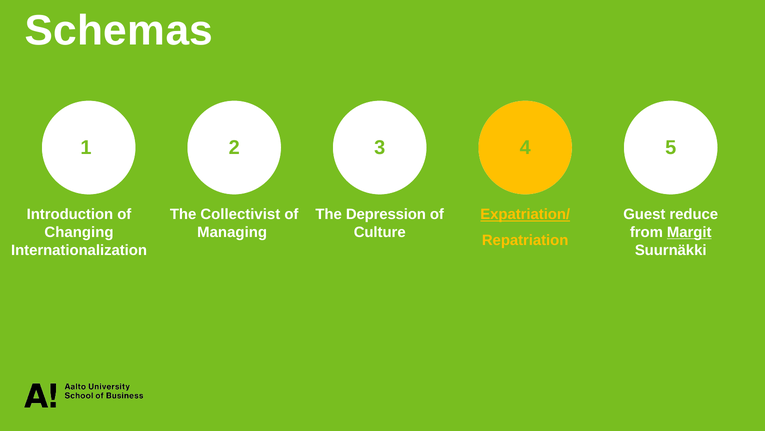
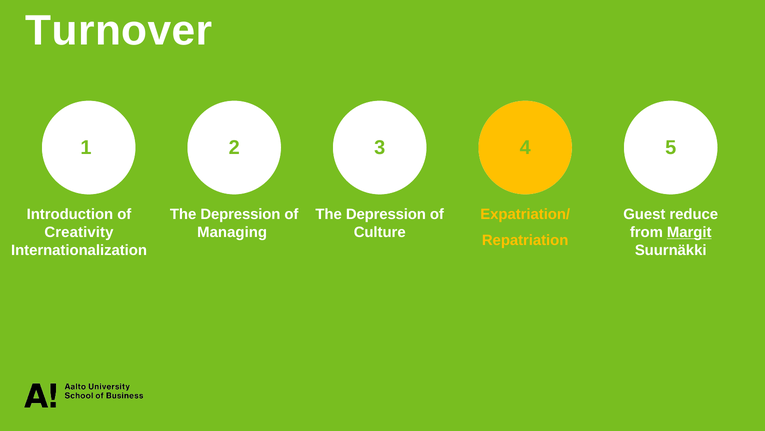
Schemas: Schemas -> Turnover (119, 31)
Collectivist: Collectivist -> Depression (240, 214)
Expatriation/ underline: present -> none (525, 214)
Changing: Changing -> Creativity (79, 232)
